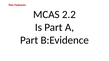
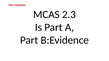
2.2: 2.2 -> 2.3 (69, 15)
